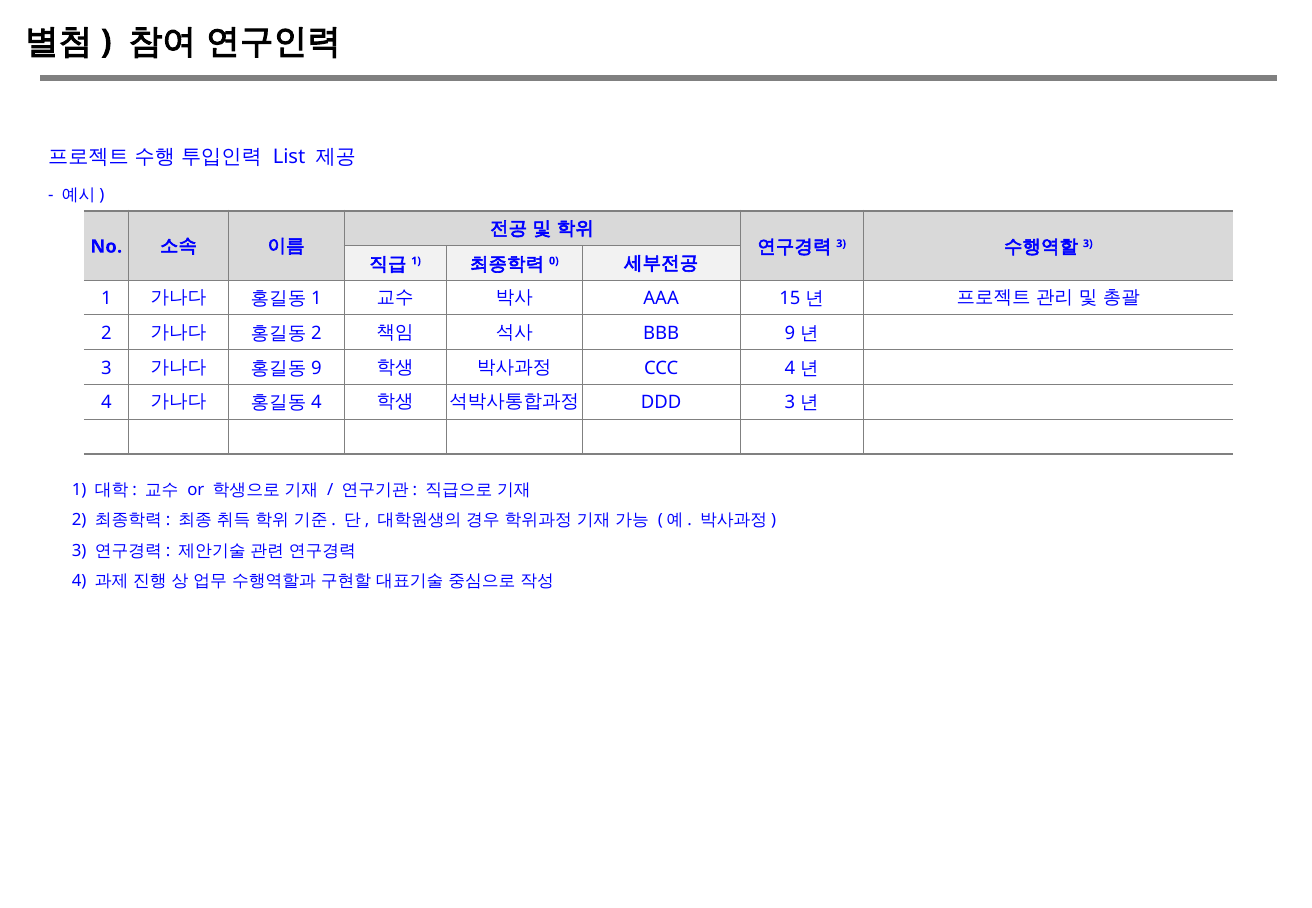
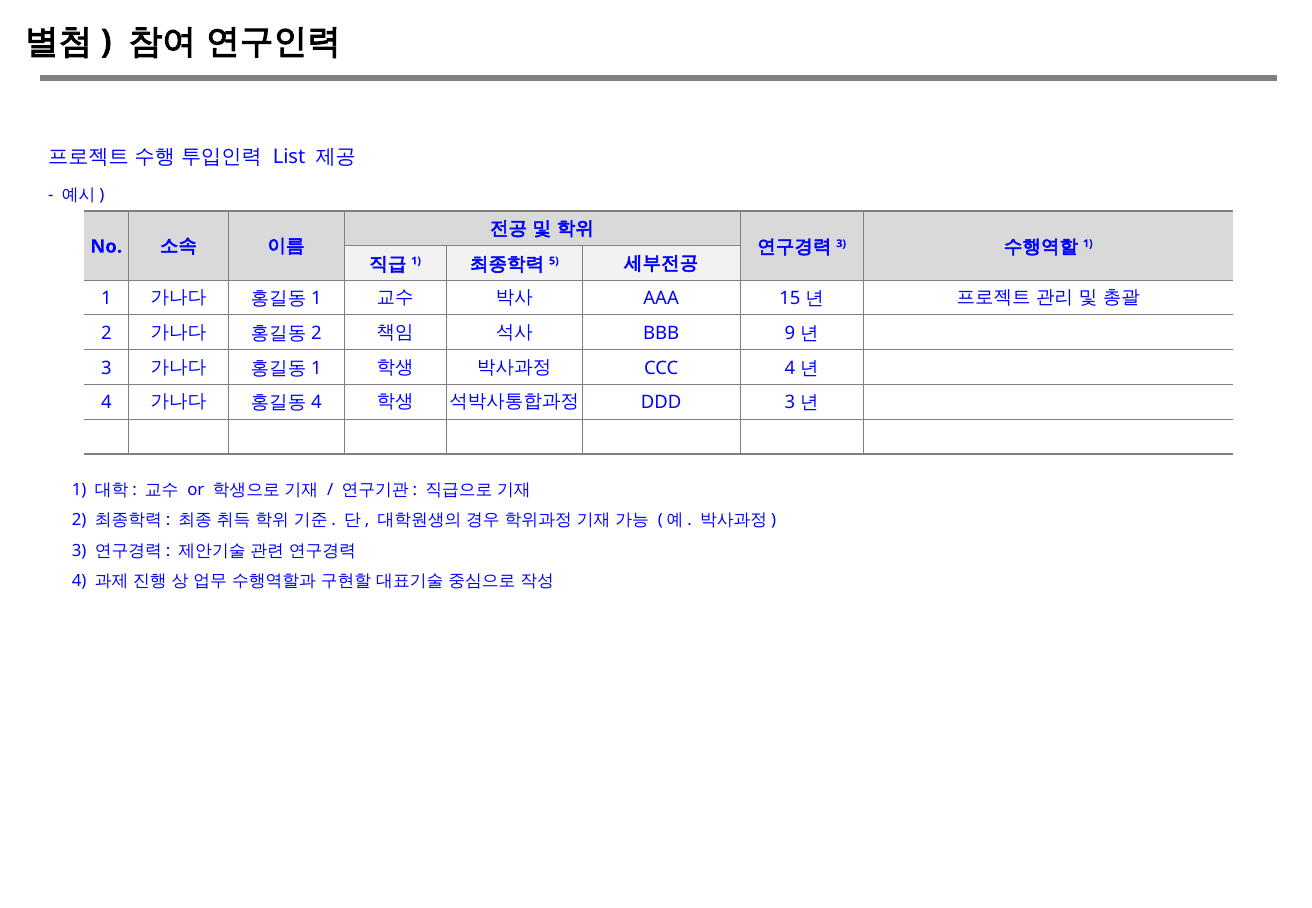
3: 3 -> 1 (1088, 244)
0: 0 -> 5 (554, 261)
9: 9 -> 1 (316, 368)
